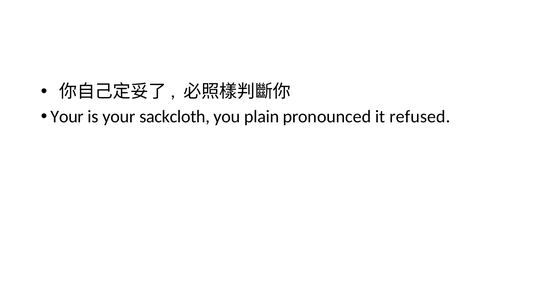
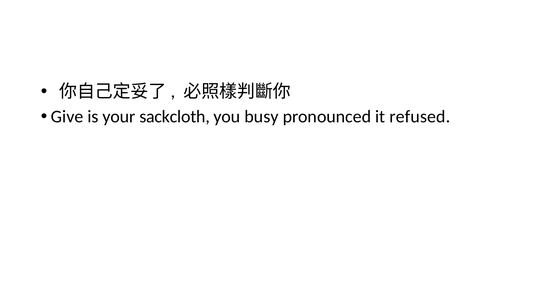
Your: Your -> Give (67, 117)
plain: plain -> busy (262, 117)
